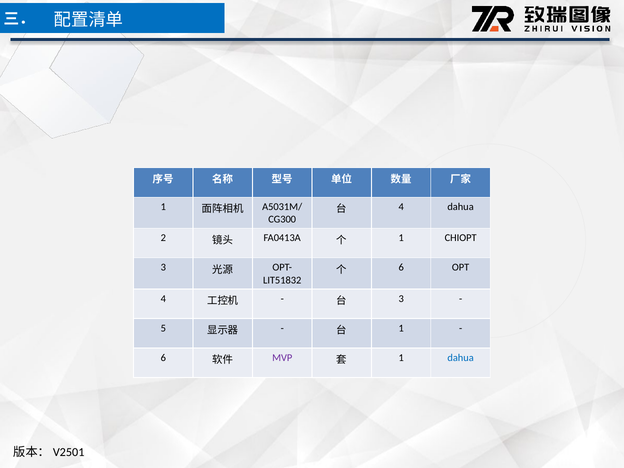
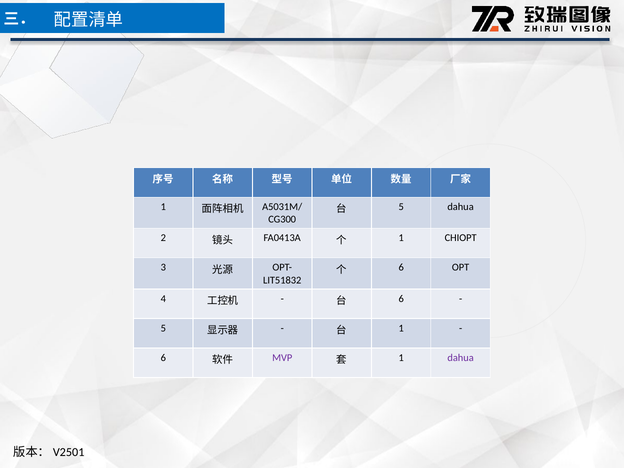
4: 4 -> 5 (401, 207)
3: 3 -> 6 (401, 299)
dahua colour: blue -> purple (461, 358)
